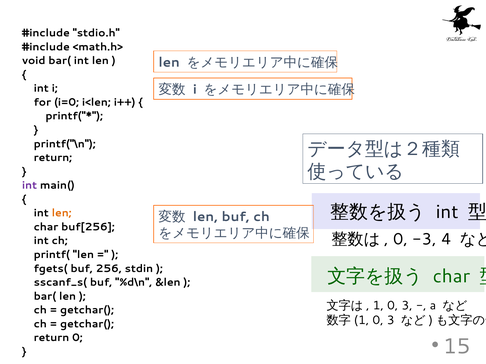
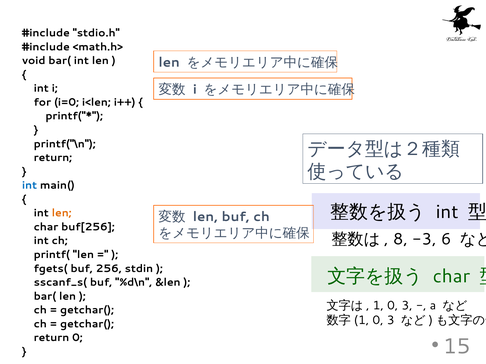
int colour: purple -> blue (30, 186)
0: 0 -> 8 (400, 240)
4: 4 -> 6 (446, 240)
